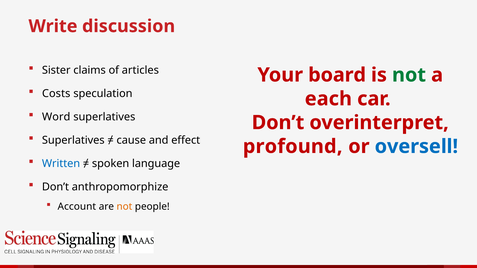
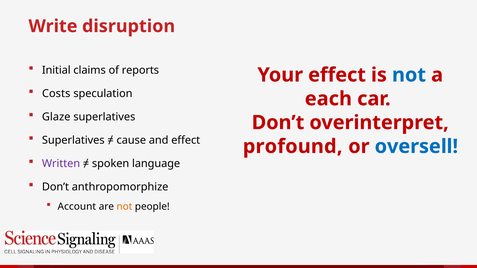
discussion: discussion -> disruption (129, 26)
Sister: Sister -> Initial (56, 70)
articles: articles -> reports (140, 70)
Your board: board -> effect (337, 75)
not colour: green -> blue (409, 75)
Word: Word -> Glaze (56, 117)
Written colour: blue -> purple (61, 164)
